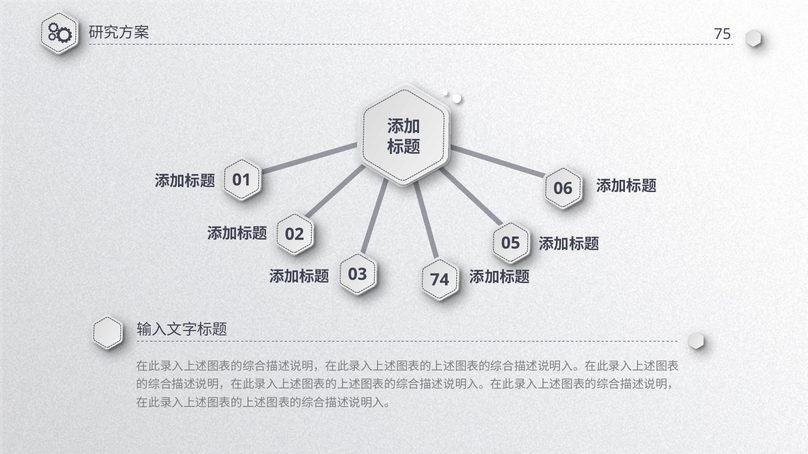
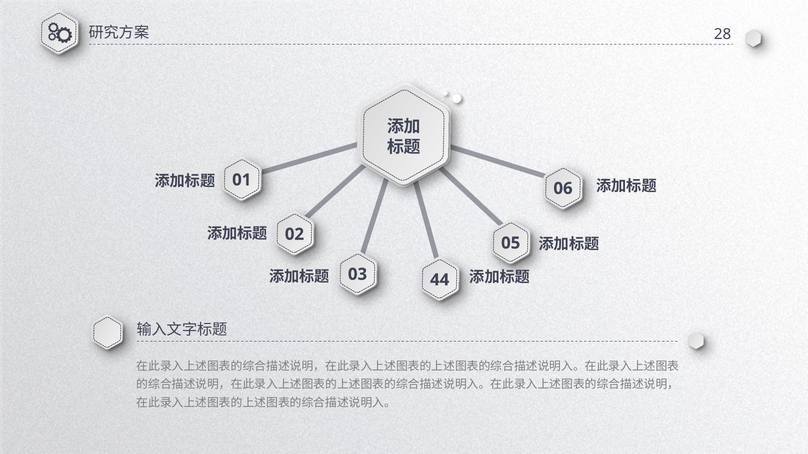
75: 75 -> 28 (723, 34)
74: 74 -> 44 (440, 280)
